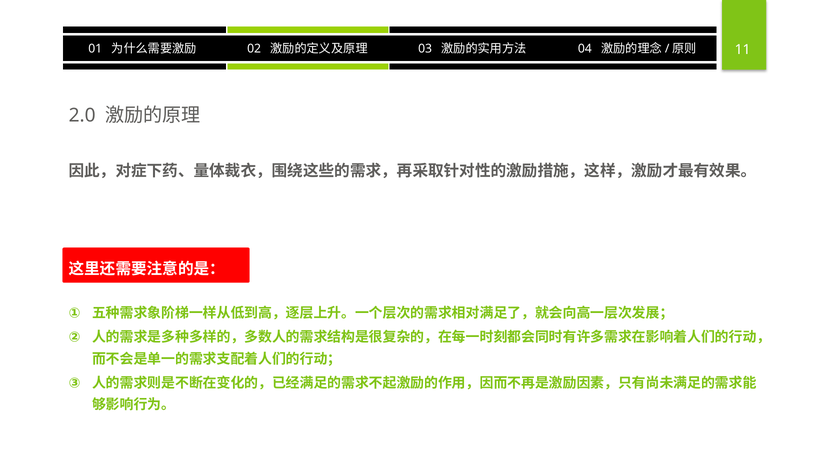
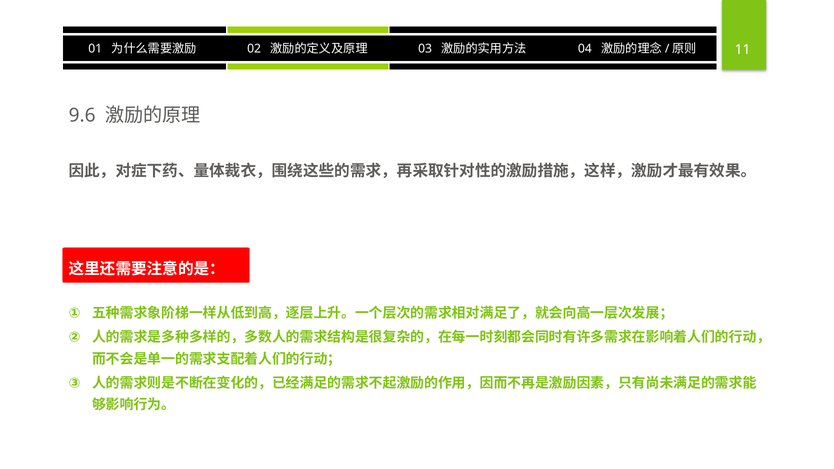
2.0: 2.0 -> 9.6 (82, 115)
